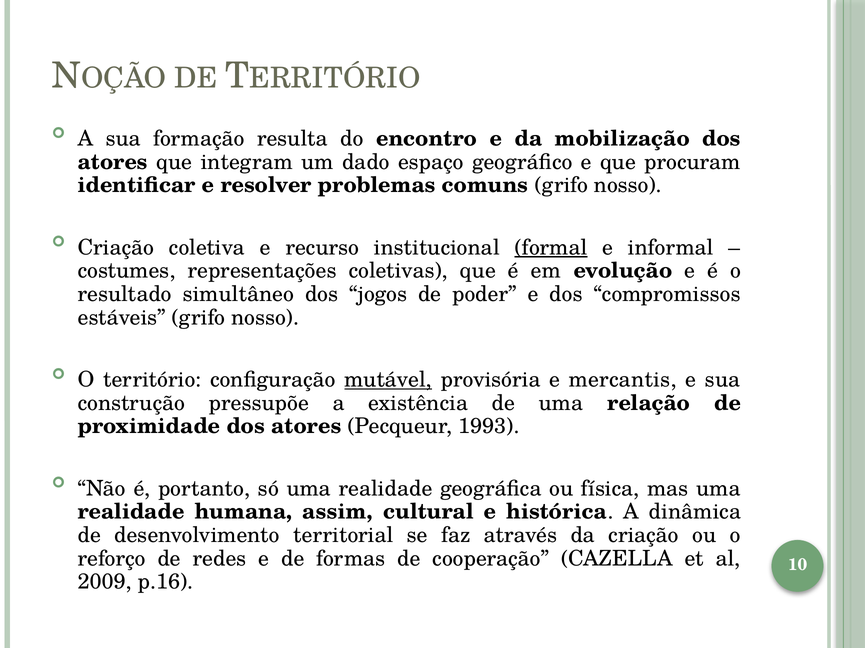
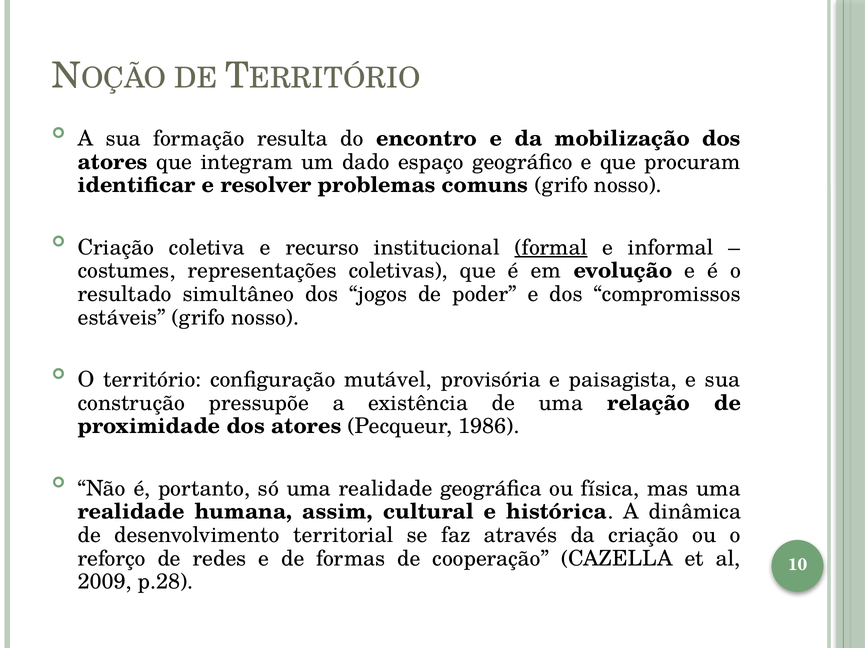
mutável underline: present -> none (388, 380)
mercantis: mercantis -> paisagista (623, 380)
1993: 1993 -> 1986 (489, 427)
p.16: p.16 -> p.28 (165, 582)
